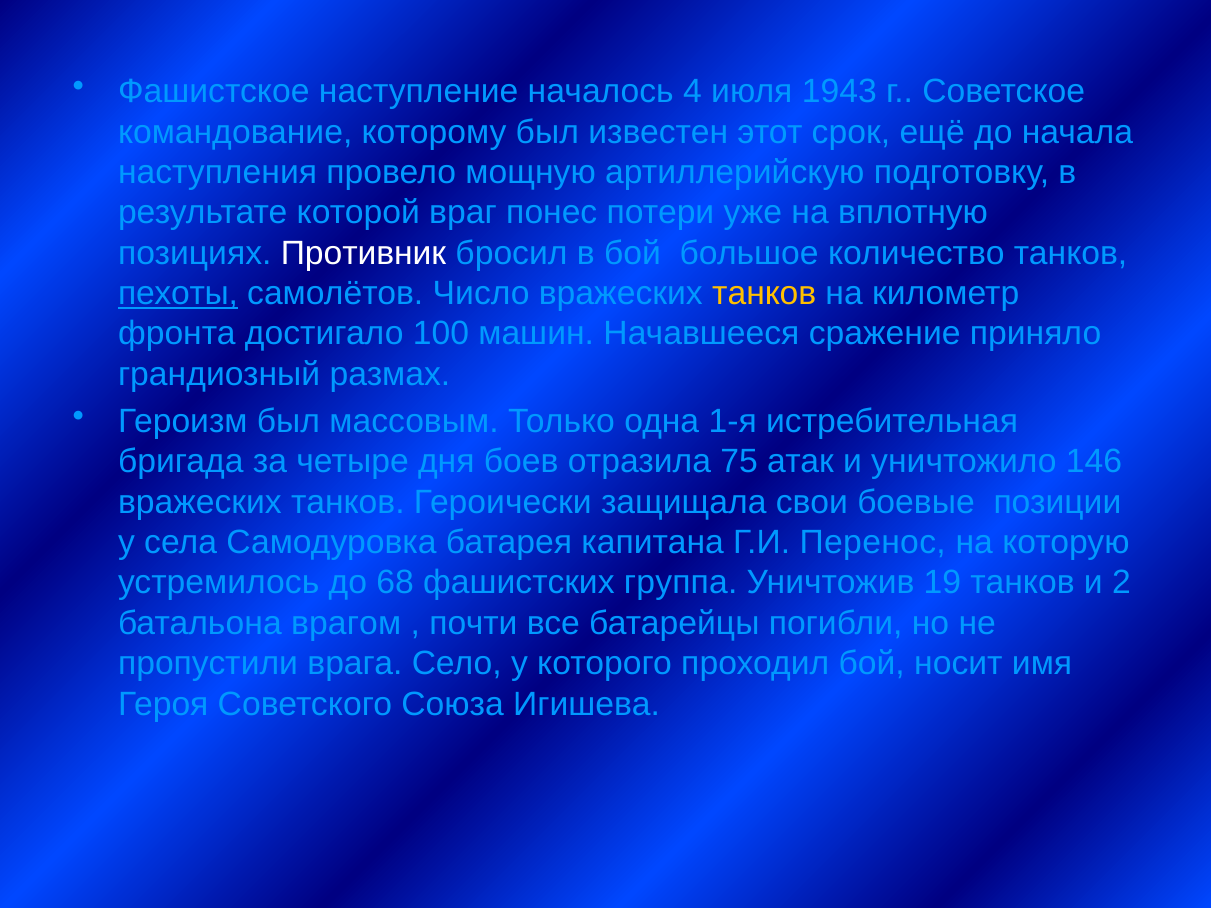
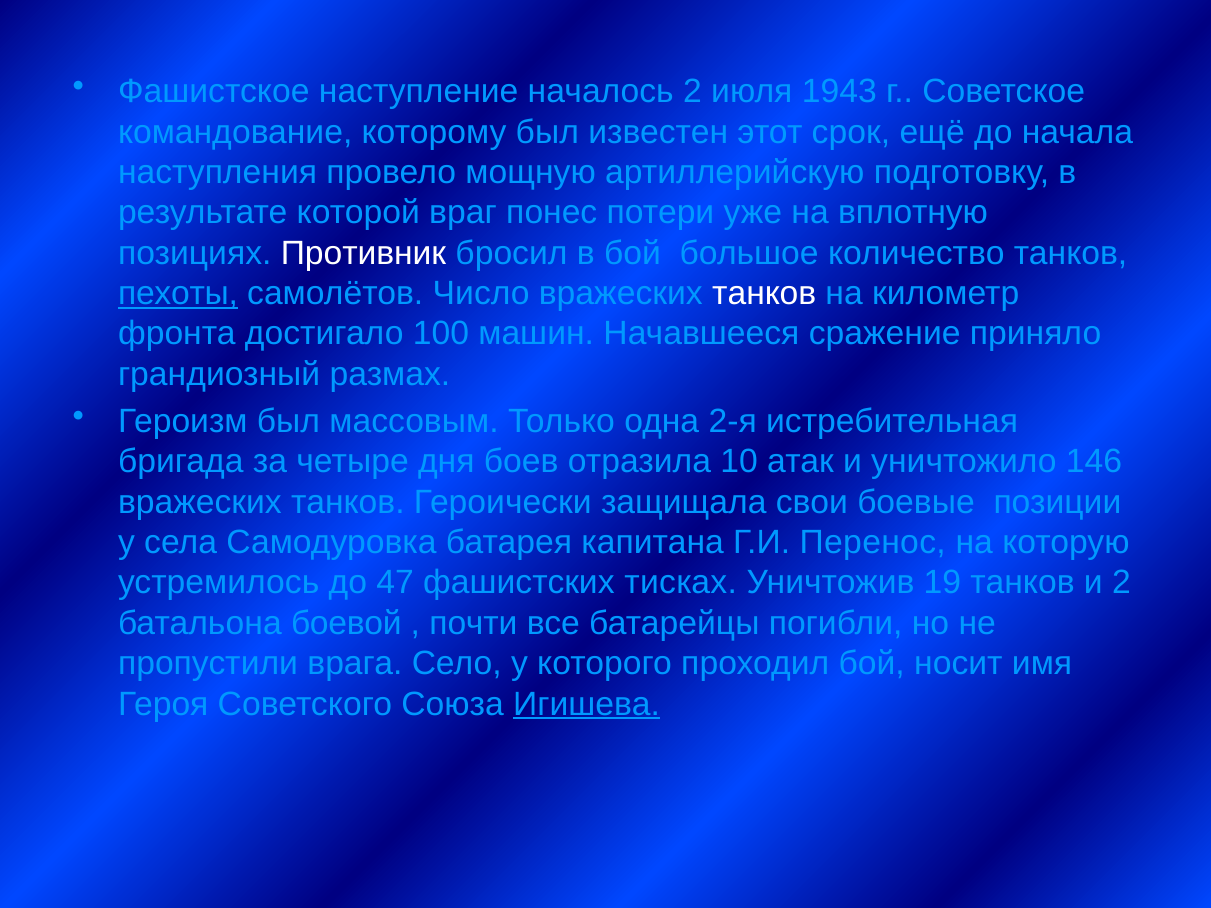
началось 4: 4 -> 2 (693, 92)
танков colour: yellow -> white (764, 294)
1-я: 1-я -> 2-я (733, 421)
75: 75 -> 10 (739, 462)
68: 68 -> 47 (395, 583)
группа: группа -> тисках (681, 583)
врагом: врагом -> боевой (346, 623)
Игишева underline: none -> present (587, 704)
